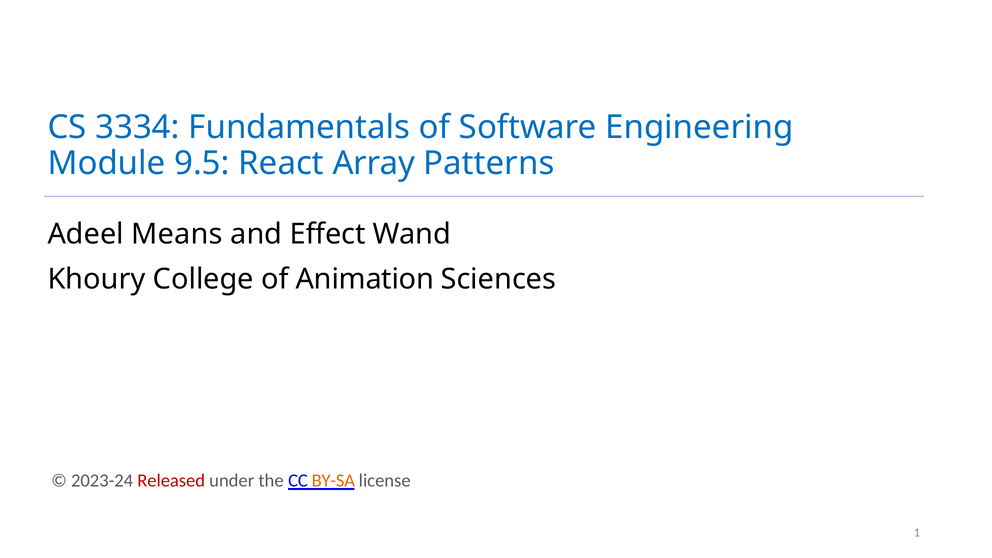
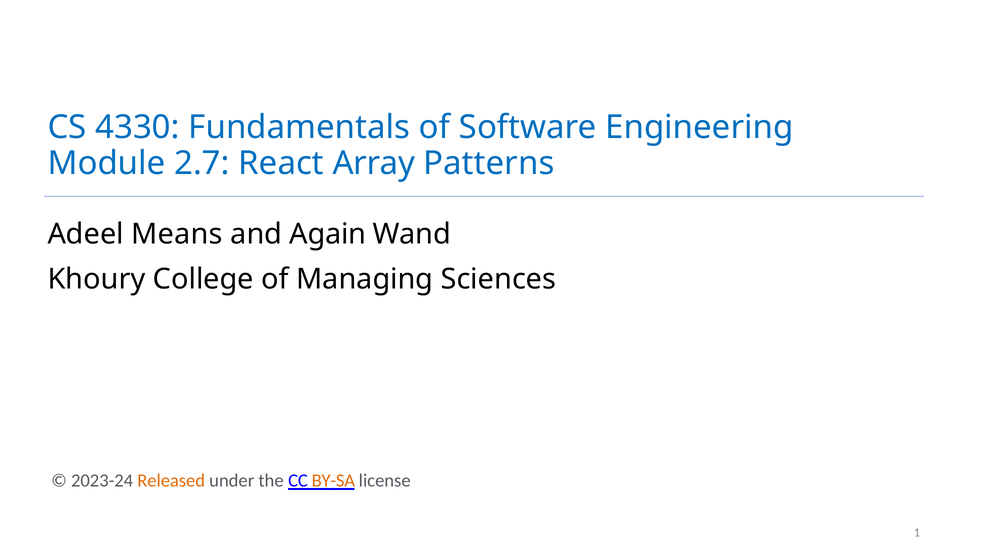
3334: 3334 -> 4330 (137, 127)
9.5: 9.5 -> 2.7 (202, 163)
Effect: Effect -> Again (328, 234)
Animation: Animation -> Managing (365, 279)
Released colour: red -> orange (171, 481)
